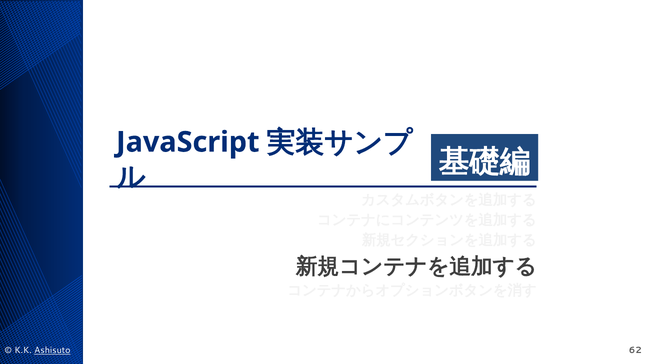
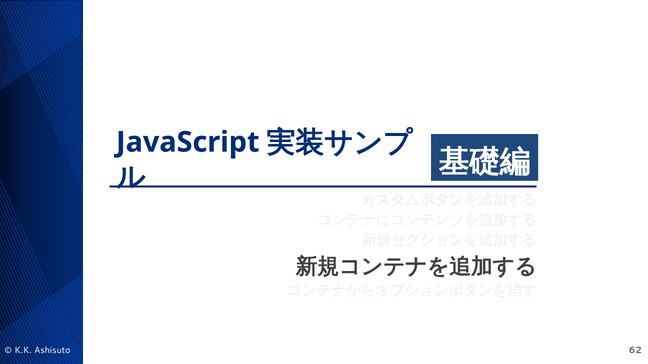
Ashisuto underline: present -> none (52, 351)
